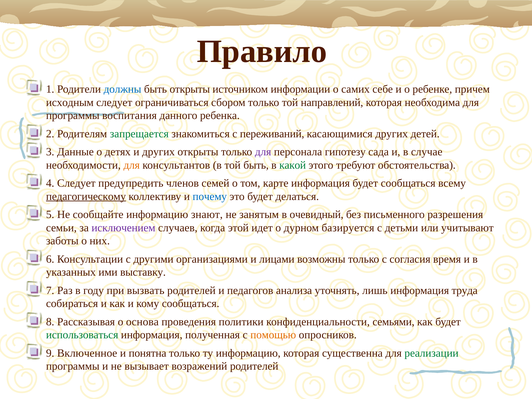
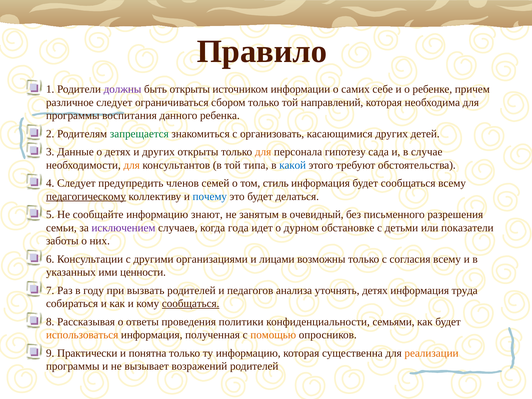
должны colour: blue -> purple (123, 89)
исходным: исходным -> различное (70, 102)
переживаний: переживаний -> организовать (272, 134)
для colour: purple -> orange (263, 152)
той быть: быть -> типа (256, 165)
какой colour: green -> blue (293, 165)
карте: карте -> стиль (276, 183)
этой: этой -> года (238, 228)
базируется: базируется -> обстановке (348, 228)
учитывают: учитывают -> показатели (467, 228)
согласия время: время -> всему (447, 259)
выставку: выставку -> ценности (143, 272)
уточнять лишь: лишь -> детях (375, 290)
сообщаться underline: none -> present (191, 304)
основа: основа -> ответы (142, 322)
использоваться colour: green -> orange (82, 335)
Включенное: Включенное -> Практически (87, 353)
реализации colour: green -> orange (432, 353)
